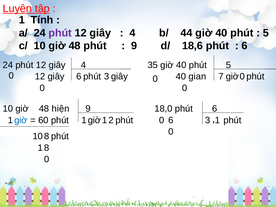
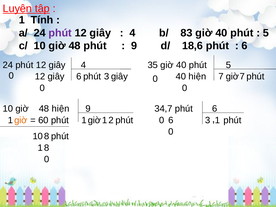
44: 44 -> 83 (186, 33)
40 gian: gian -> hiện (197, 77)
3 giây 0: 0 -> 7 (242, 77)
18,0: 18,0 -> 34,7 (163, 109)
giờ colour: blue -> orange (21, 120)
